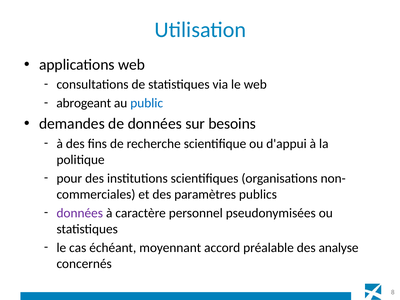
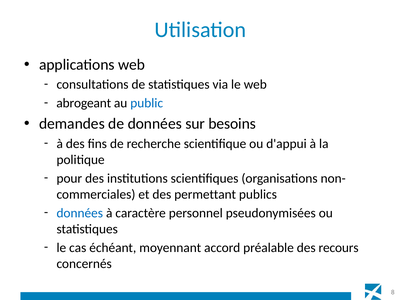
paramètres: paramètres -> permettant (205, 194)
données colour: purple -> blue (80, 213)
analyse: analyse -> recours (339, 248)
